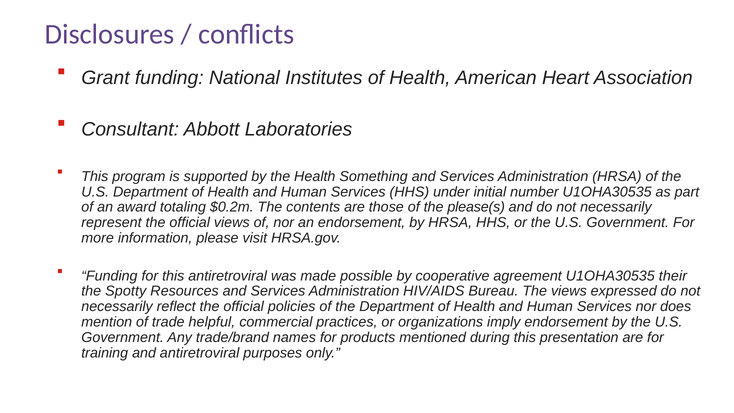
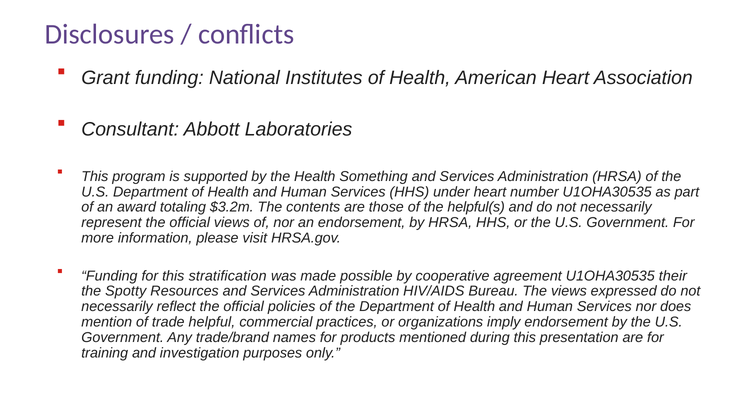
under initial: initial -> heart (490, 192)
$0.2m: $0.2m -> $3.2m (232, 207)
please(s: please(s -> helpful(s (476, 207)
this antiretroviral: antiretroviral -> stratification (228, 276)
and antiretroviral: antiretroviral -> investigation (200, 353)
